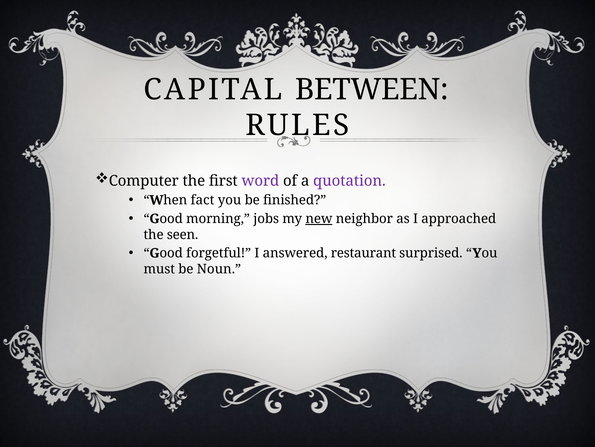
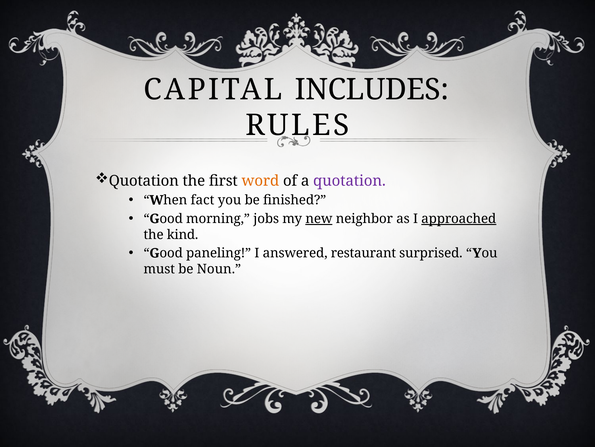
BETWEEN: BETWEEN -> INCLUDES (372, 89)
Computer: Computer -> Quotation (144, 181)
word colour: purple -> orange (260, 181)
approached underline: none -> present (459, 218)
seen: seen -> kind (183, 234)
forgetful: forgetful -> paneling (219, 253)
